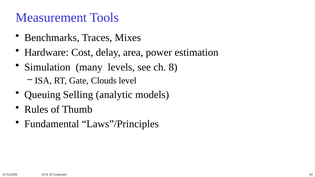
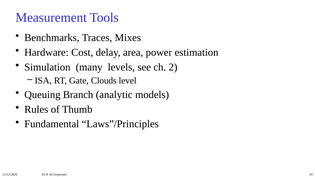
8: 8 -> 2 (173, 67)
Selling: Selling -> Branch (78, 95)
